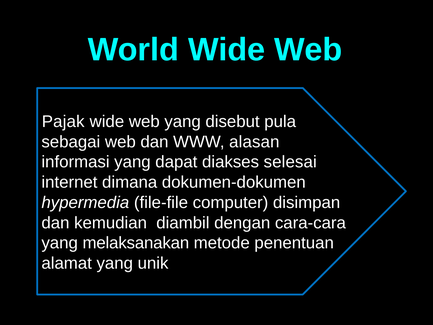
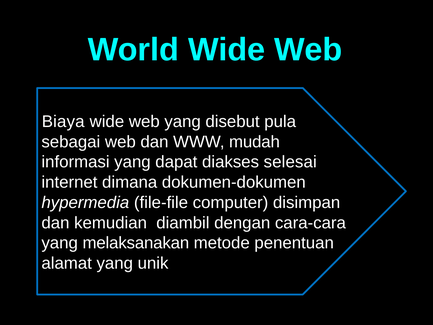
Pajak: Pajak -> Biaya (63, 122)
alasan: alasan -> mudah (254, 142)
